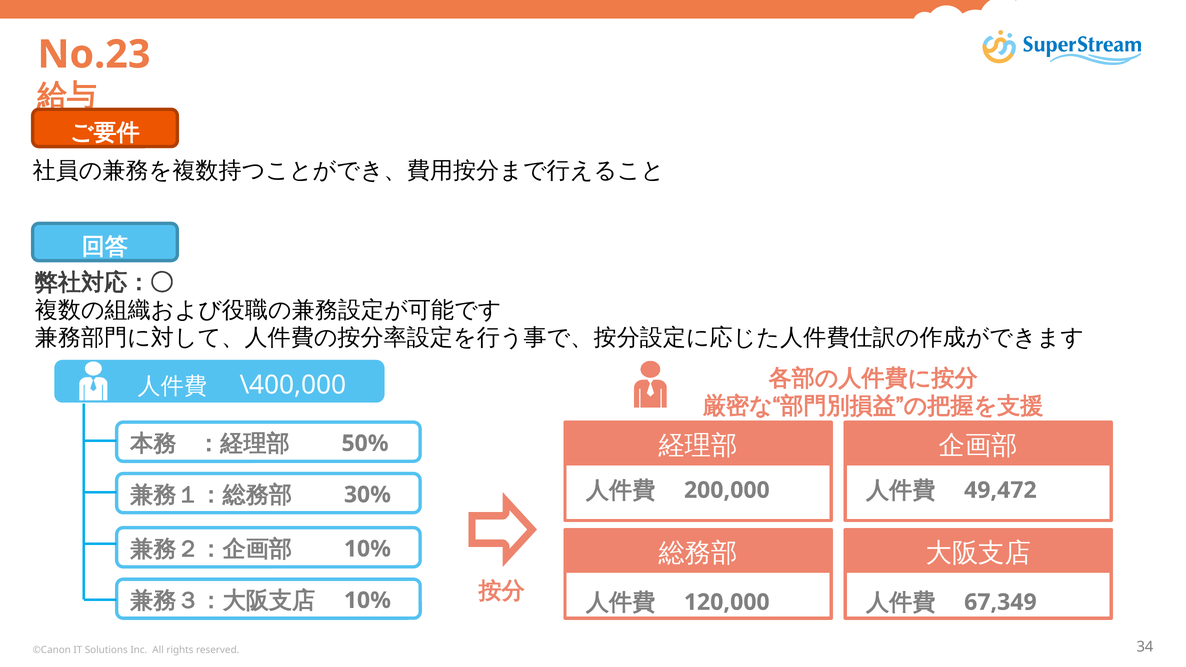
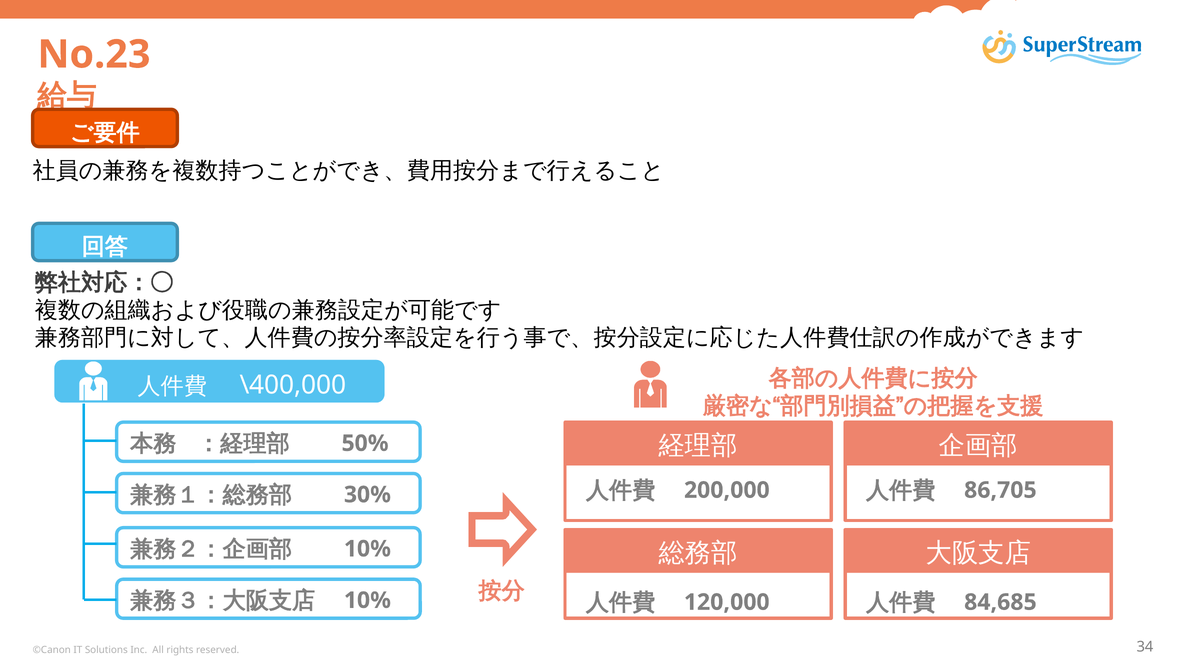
49,472: 49,472 -> 86,705 (1000, 490)
67,349: 67,349 -> 84,685 (1000, 602)
